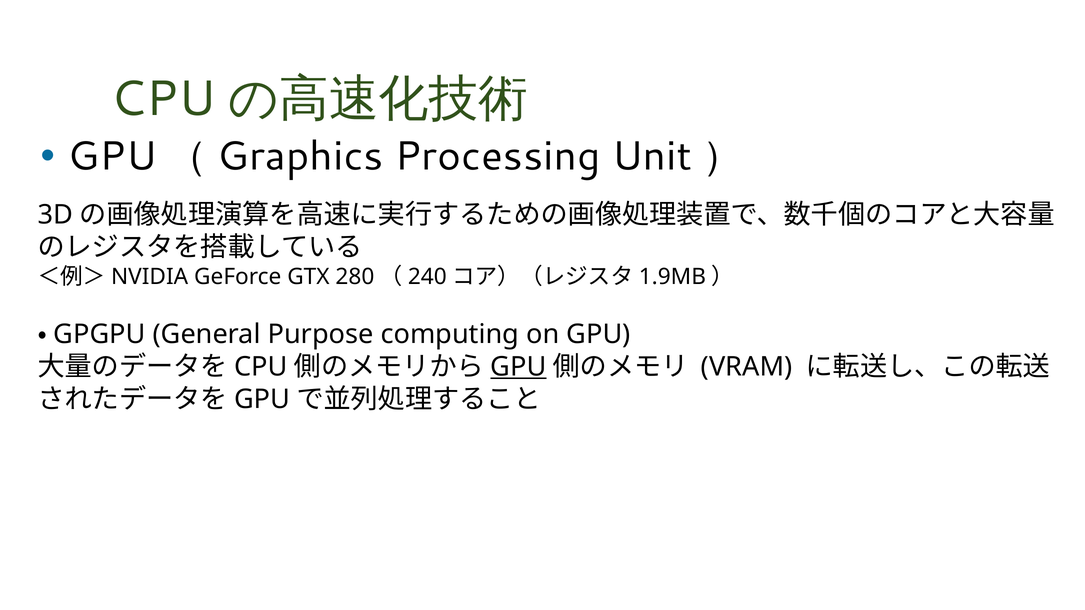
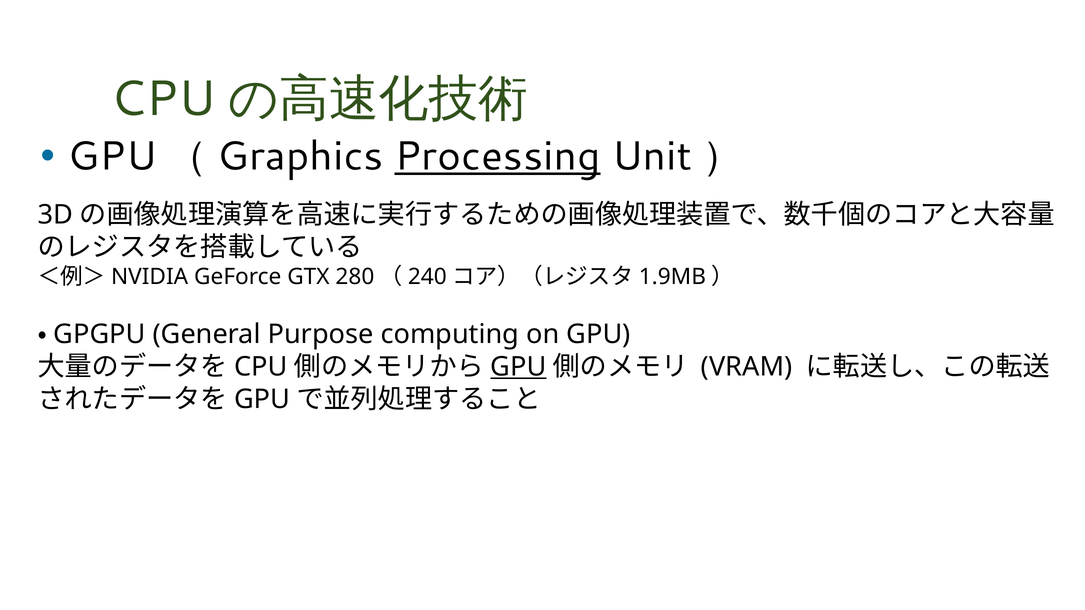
Processing underline: none -> present (498, 156)
